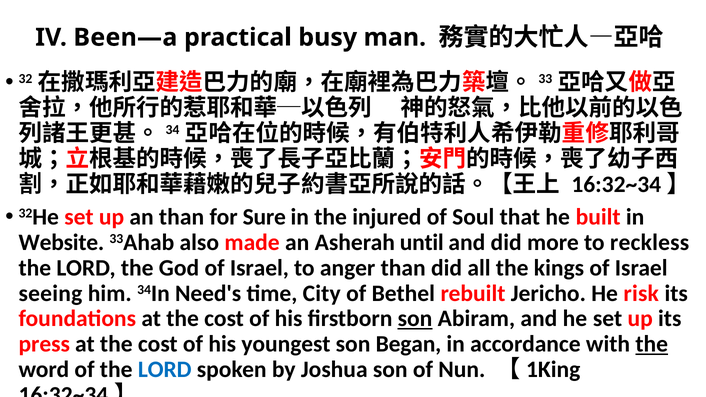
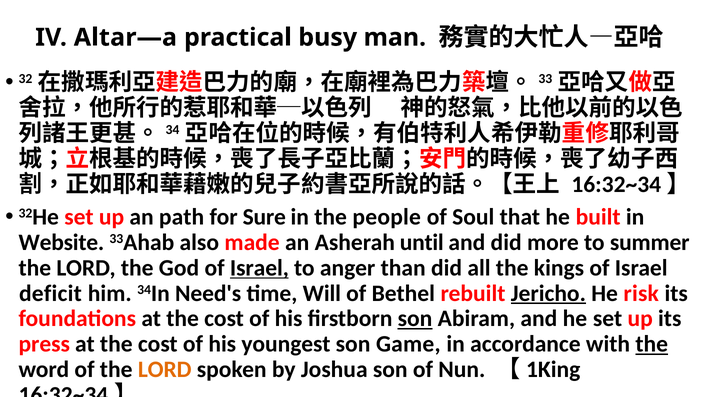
Been—a: Been—a -> Altar—a (125, 37)
an than: than -> path (182, 217)
injured: injured -> people (387, 217)
reckless: reckless -> summer (650, 243)
Israel underline: none -> present (259, 268)
seeing: seeing -> deficit (50, 293)
City: City -> Will (322, 293)
Jericho underline: none -> present (548, 293)
Began: Began -> Game (408, 344)
LORD colour: blue -> orange (165, 370)
